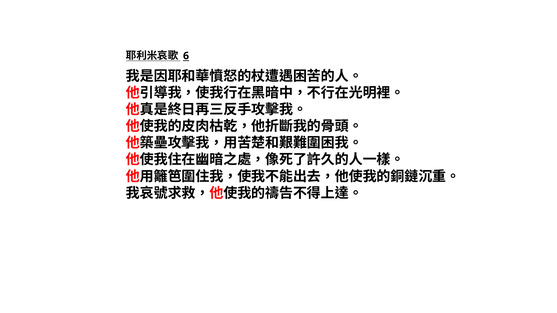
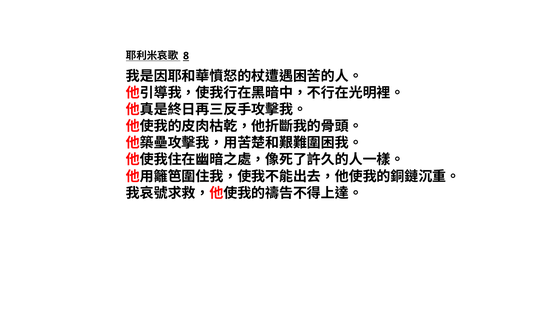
6: 6 -> 8 (186, 56)
